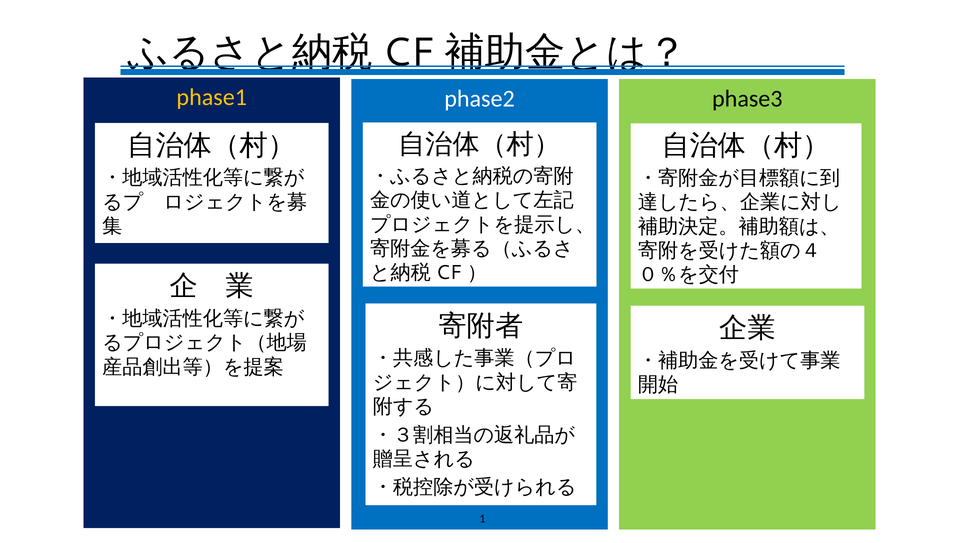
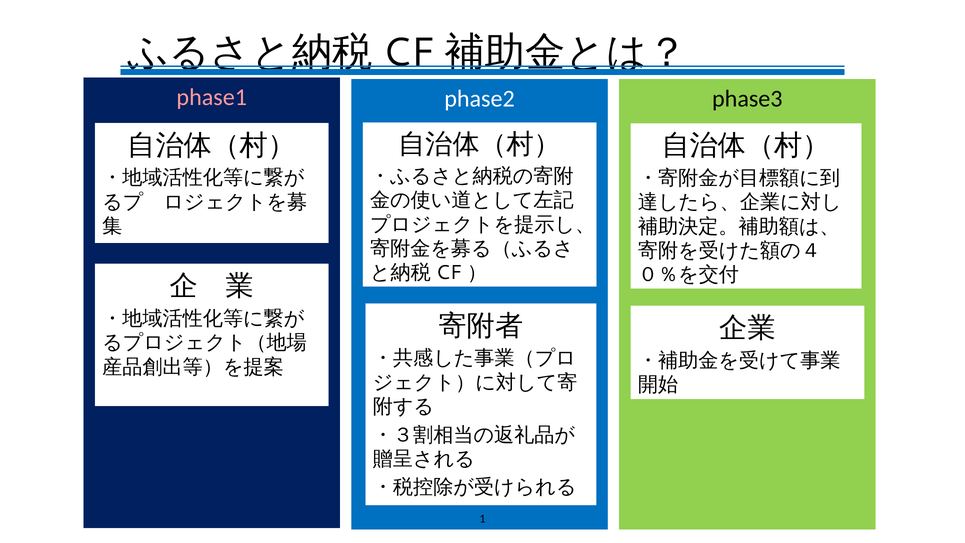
phase1 colour: yellow -> pink (212, 97)
